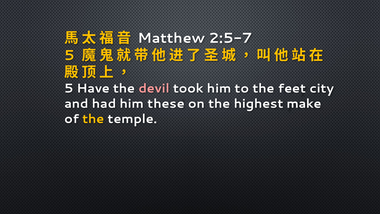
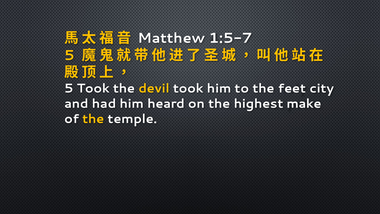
2:5-7: 2:5-7 -> 1:5-7 (231, 38)
5 Have: Have -> Took (93, 88)
devil colour: pink -> yellow (154, 88)
these: these -> heard (166, 104)
